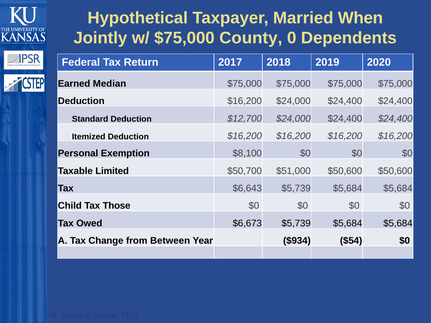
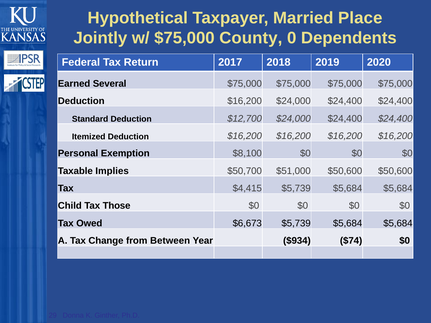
When: When -> Place (360, 18)
Median: Median -> Several (110, 84)
Limited: Limited -> Implies (112, 171)
$6,643: $6,643 -> $4,415 (247, 189)
$54: $54 -> $74 (351, 241)
